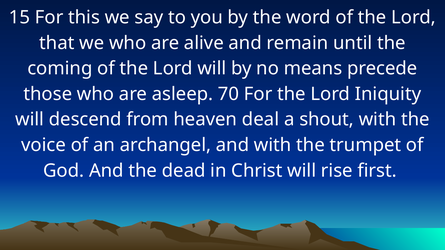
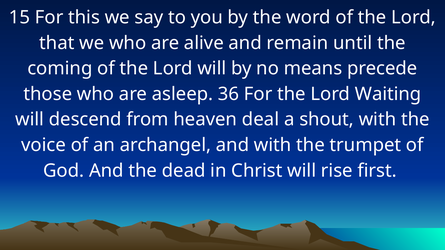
70: 70 -> 36 (229, 94)
Iniquity: Iniquity -> Waiting (388, 94)
